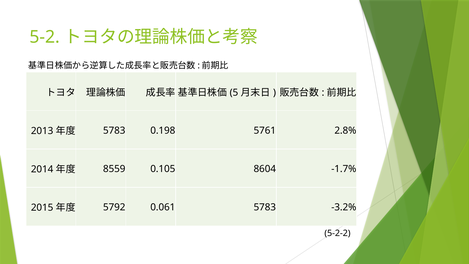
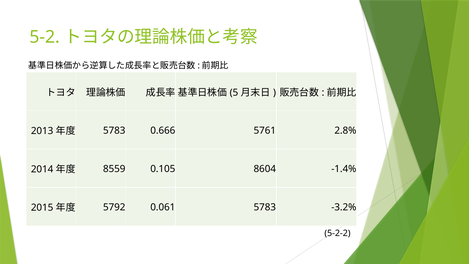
0.198: 0.198 -> 0.666 (163, 130)
-1.7%: -1.7% -> -1.4% (344, 169)
